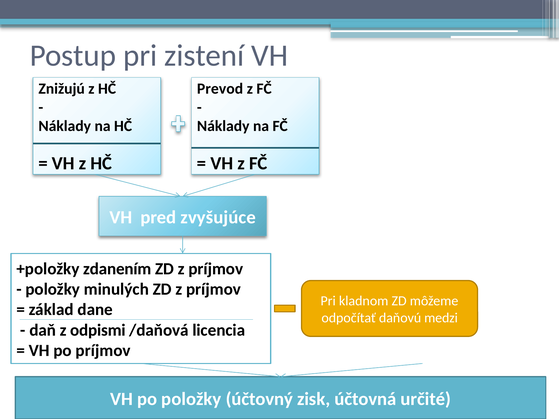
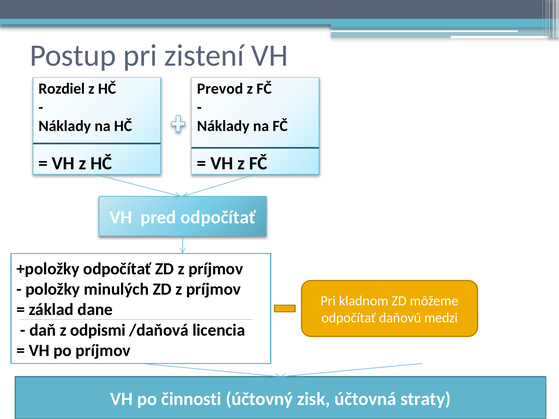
Znižujú: Znižujú -> Rozdiel (62, 89)
pred zvyšujúce: zvyšujúce -> odpočítať (218, 218)
+položky zdanením: zdanením -> odpočítať (117, 269)
po položky: položky -> činnosti (191, 399)
určité: určité -> straty (426, 399)
